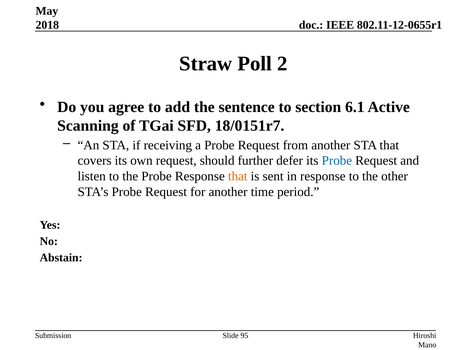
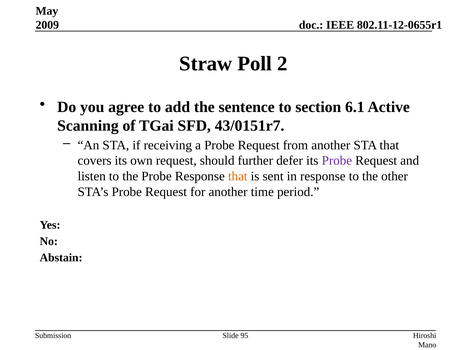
2018: 2018 -> 2009 (47, 25)
18/0151r7: 18/0151r7 -> 43/0151r7 (250, 126)
Probe colour: blue -> purple (337, 161)
